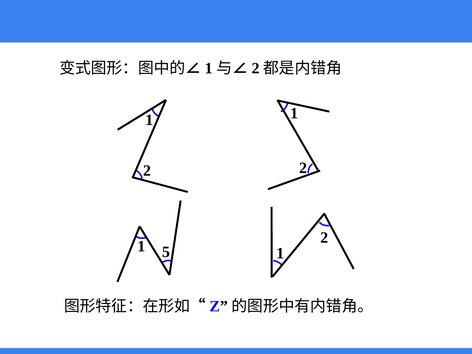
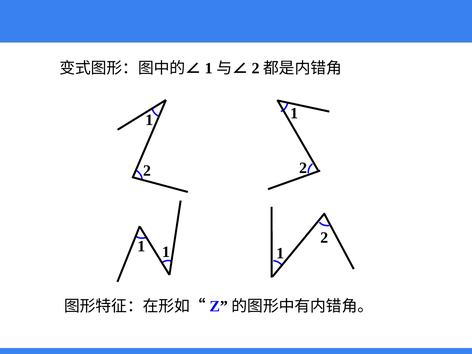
5: 5 -> 1 (166, 252)
